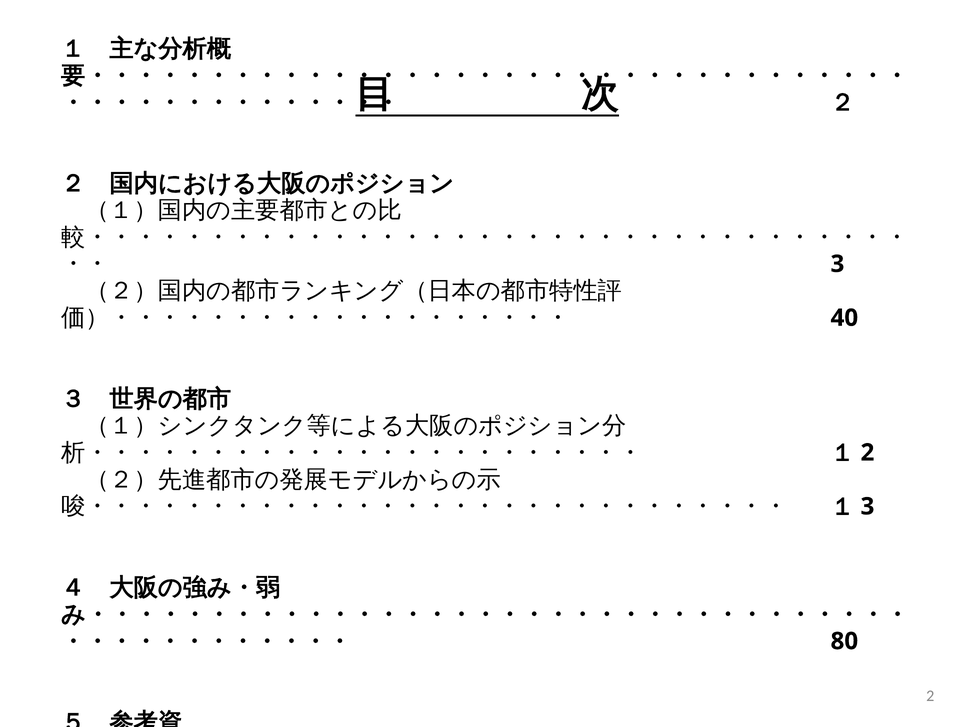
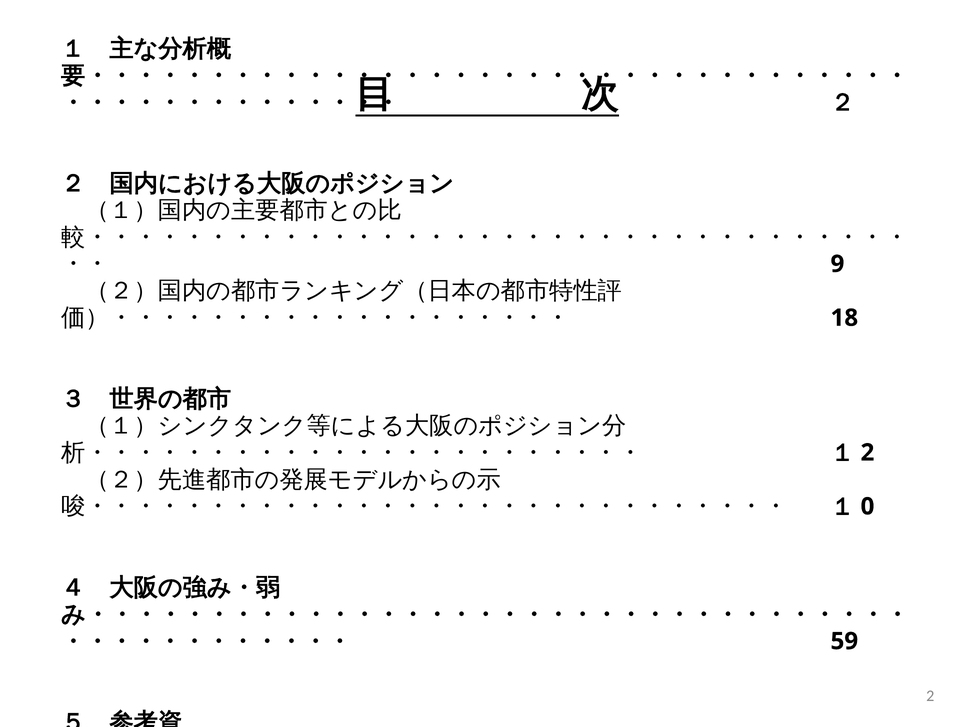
3: 3 -> 9 (837, 264)
40: 40 -> 18 (844, 318)
１ 3: 3 -> 0 (867, 506)
80: 80 -> 59 (844, 641)
